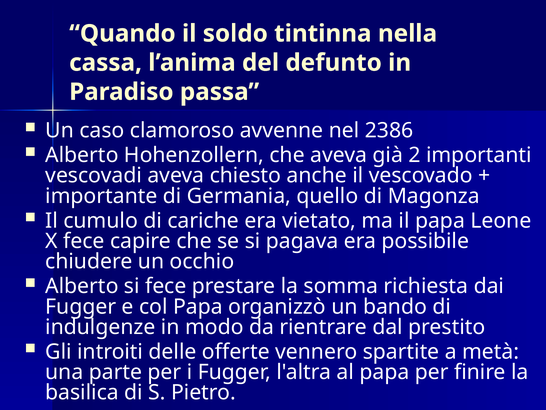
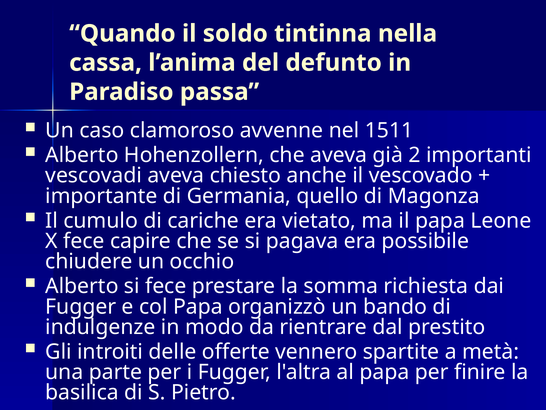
2386: 2386 -> 1511 (389, 130)
